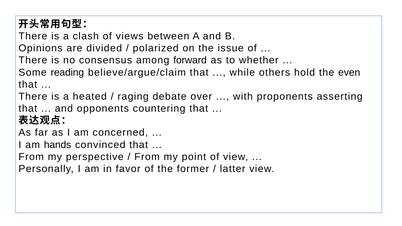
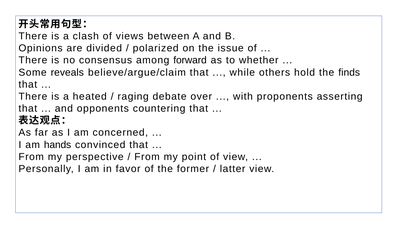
reading: reading -> reveals (67, 72)
even: even -> finds (349, 72)
